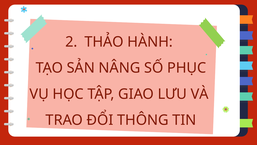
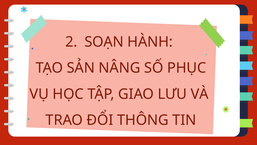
THẢO: THẢO -> SOẠN (104, 42)
